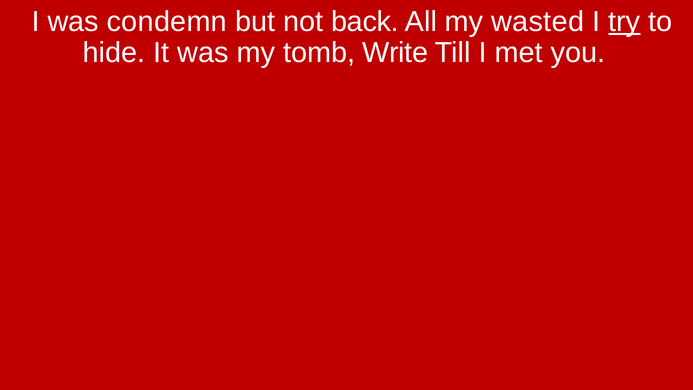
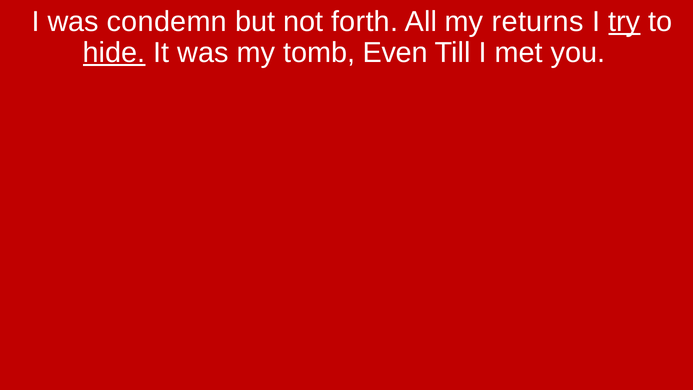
back: back -> forth (365, 21)
wasted: wasted -> returns (538, 21)
hide underline: none -> present (114, 53)
Write: Write -> Even (395, 53)
